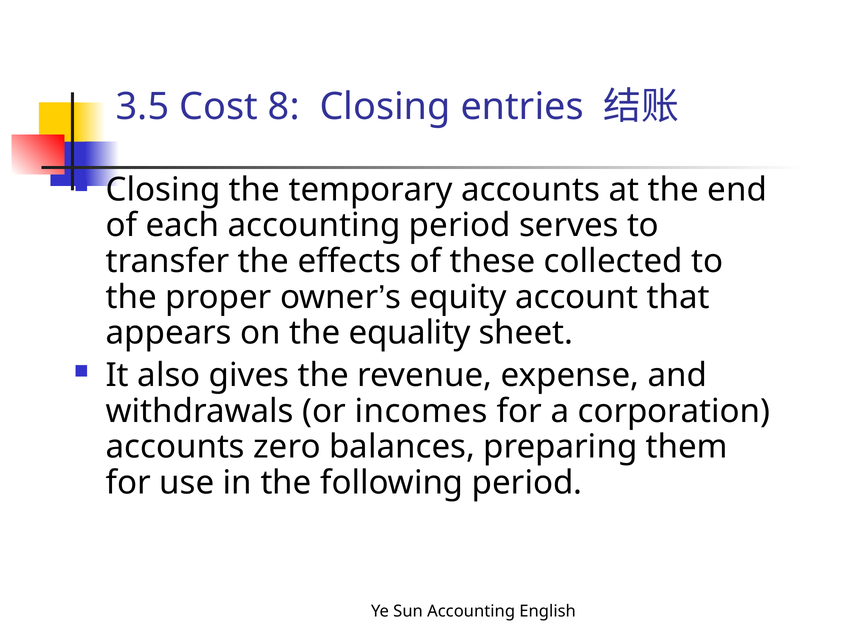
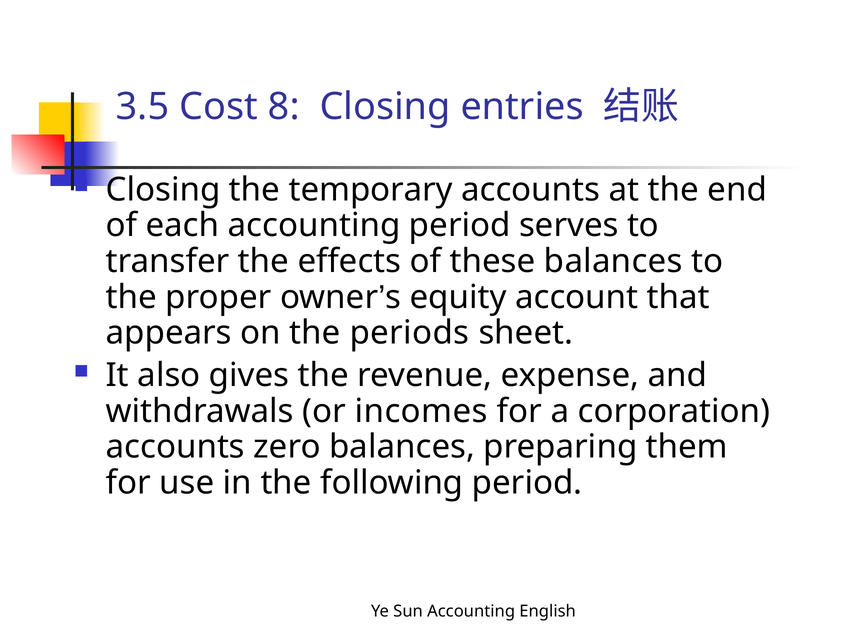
these collected: collected -> balances (613, 261)
equality: equality -> periods (409, 333)
